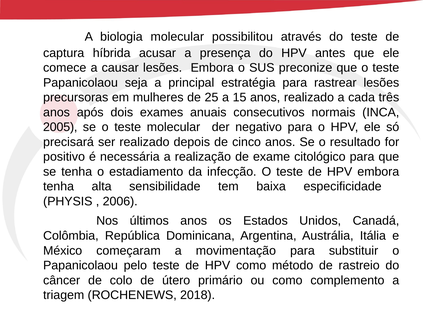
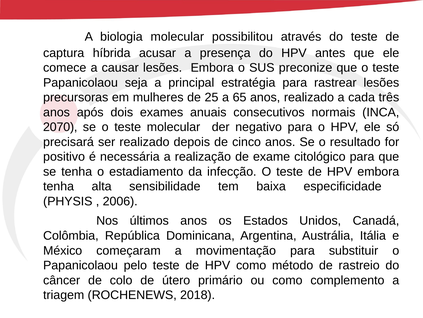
15: 15 -> 65 (240, 97)
2005: 2005 -> 2070 (60, 127)
